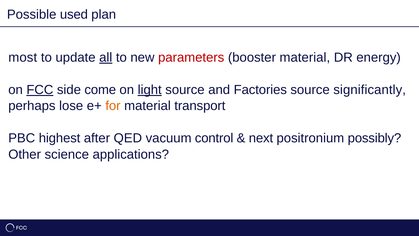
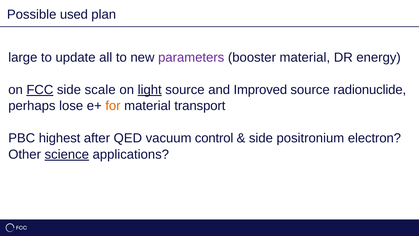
most: most -> large (23, 57)
all underline: present -> none (106, 57)
parameters colour: red -> purple (191, 57)
come: come -> scale (100, 90)
Factories: Factories -> Improved (260, 90)
significantly: significantly -> radionuclide (370, 90)
next: next -> side (261, 138)
possibly: possibly -> electron (374, 138)
science underline: none -> present (67, 154)
